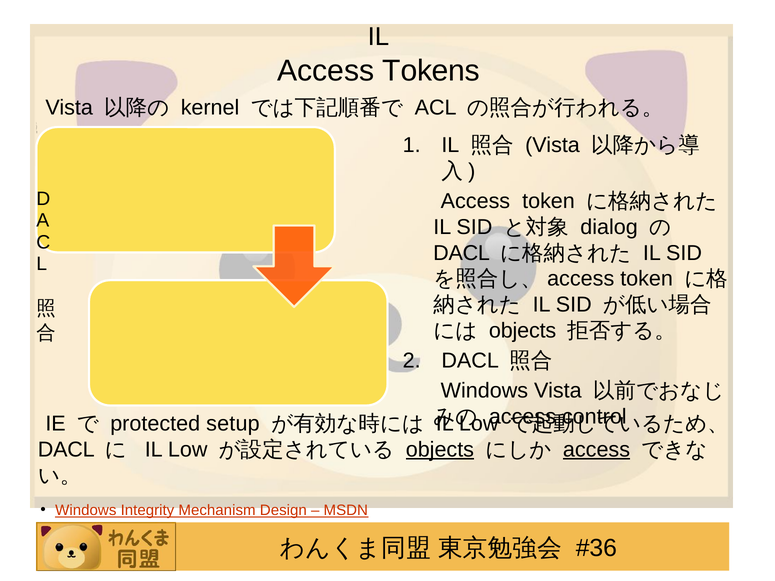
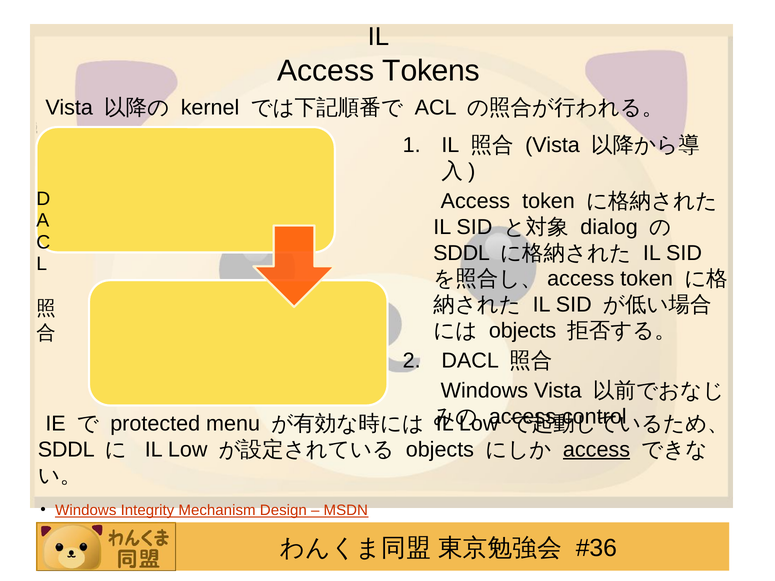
DACL: DACL -> SDDL (462, 253)
setup: setup -> menu (233, 424)
DACL: DACL -> SDDL (66, 450)
objects underline: present -> none (440, 450)
